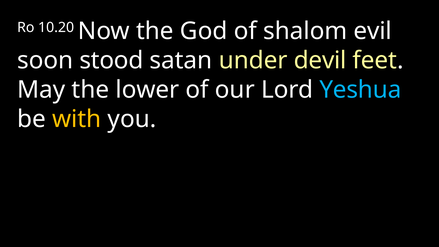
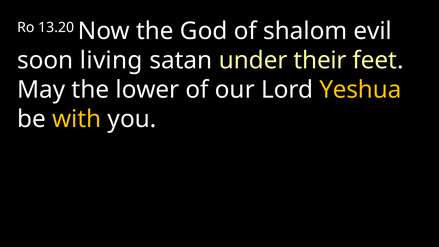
10.20: 10.20 -> 13.20 (56, 27)
stood: stood -> living (111, 61)
devil: devil -> their (320, 61)
Yeshua colour: light blue -> yellow (360, 90)
